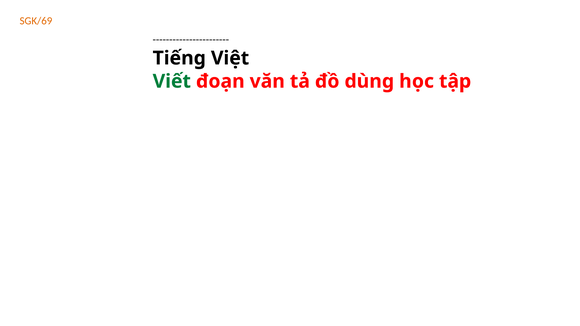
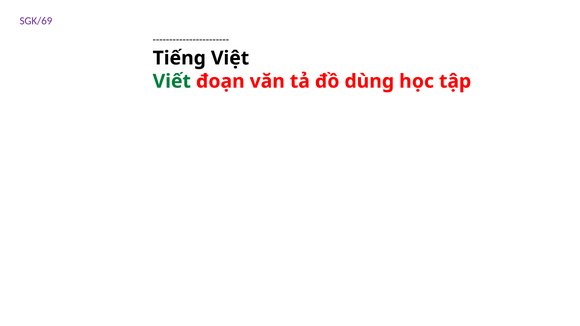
SGK/69 colour: orange -> purple (36, 21)
